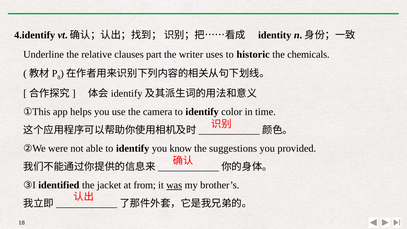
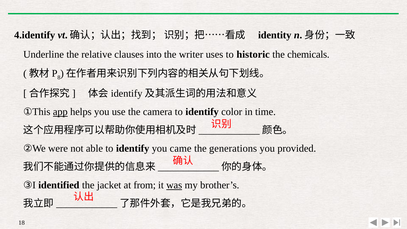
part: part -> into (154, 54)
app underline: none -> present (60, 112)
know: know -> came (181, 148)
suggestions: suggestions -> generations (233, 148)
